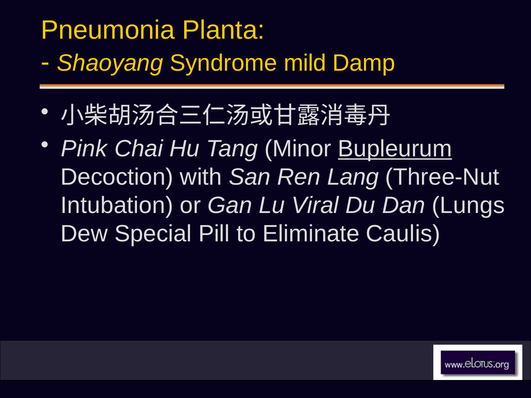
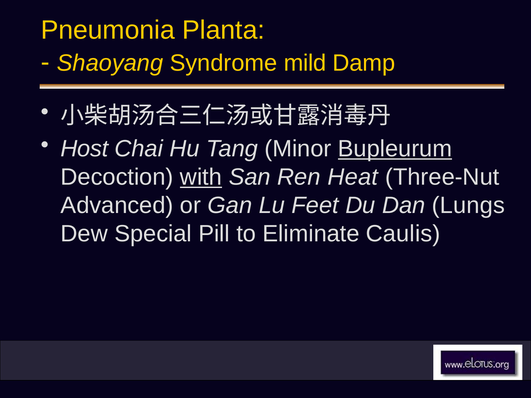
Pink: Pink -> Host (84, 149)
with underline: none -> present (201, 177)
Lang: Lang -> Heat (353, 177)
Intubation: Intubation -> Advanced (117, 206)
Viral: Viral -> Feet (315, 206)
